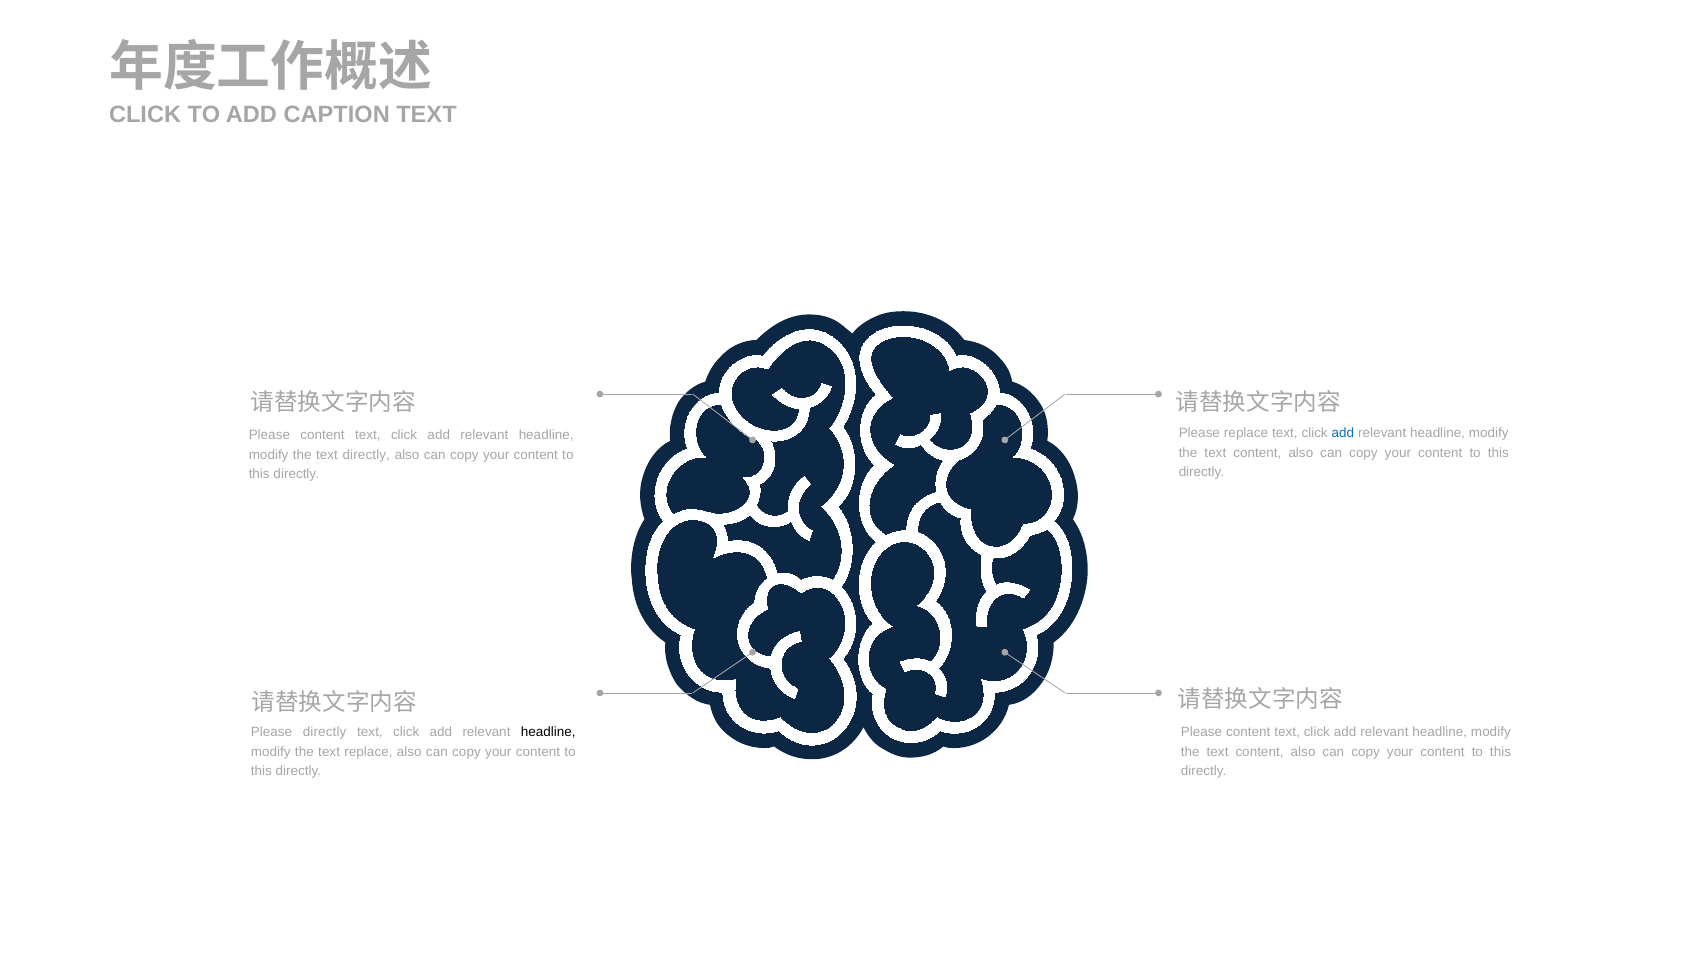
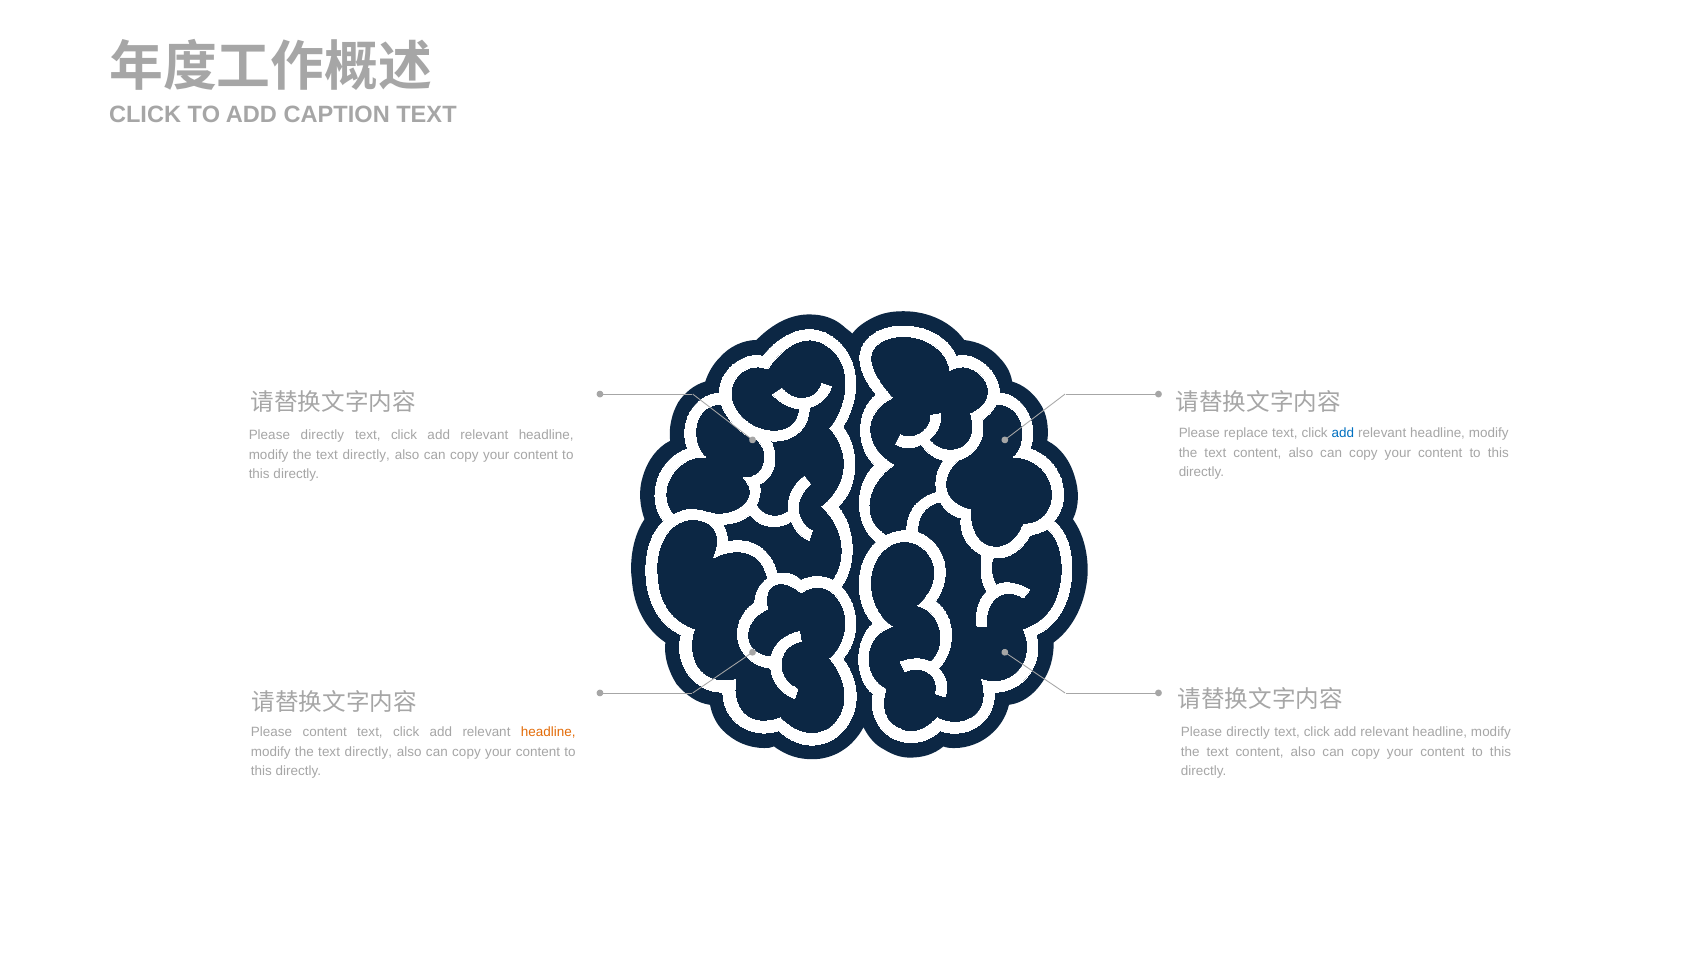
content: content -> directly (322, 435)
Please directly: directly -> content (325, 732)
headline colour: black -> orange (548, 732)
content: content -> directly (1248, 732)
replace: replace -> directly (368, 751)
